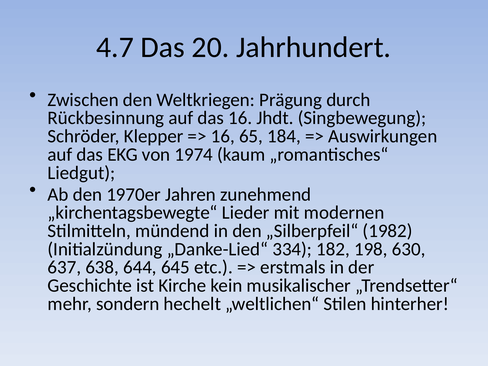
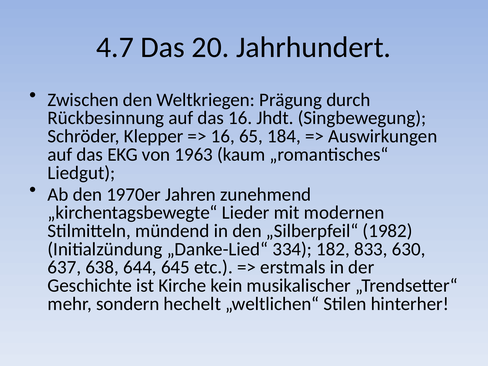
1974: 1974 -> 1963 (194, 155)
198: 198 -> 833 (371, 249)
